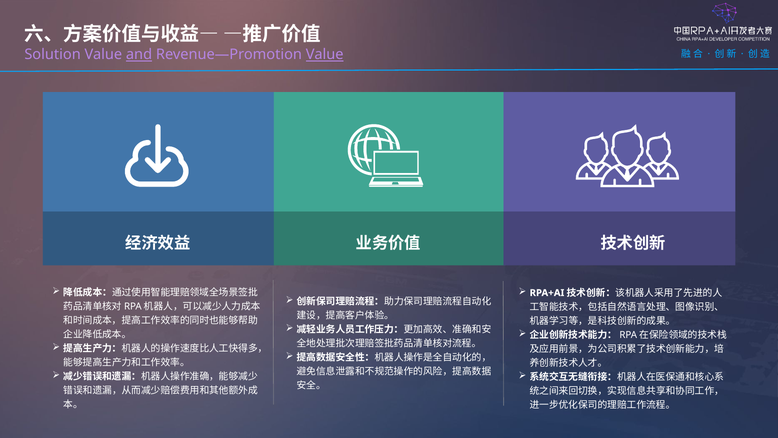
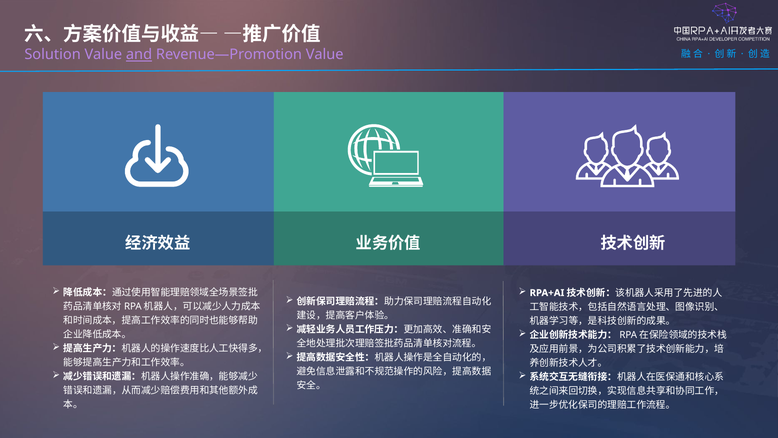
Value underline: present -> none (325, 55)
